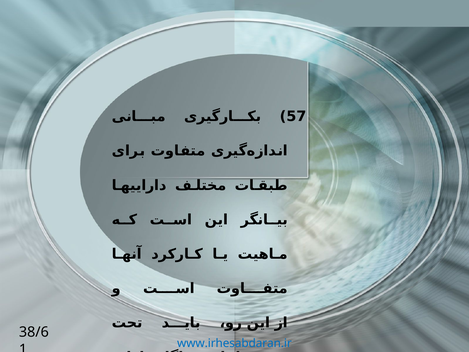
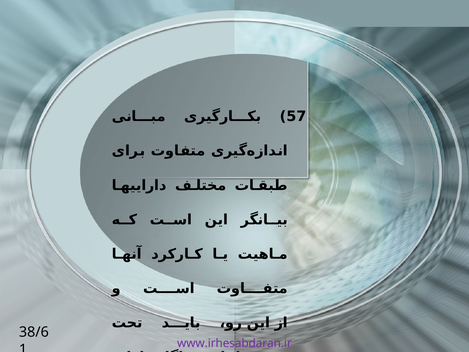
www.irhesabdaran.ir colour: blue -> purple (234, 343)
